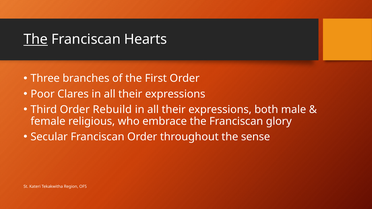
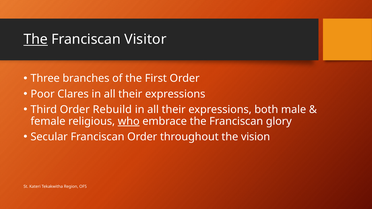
Hearts: Hearts -> Visitor (145, 39)
who underline: none -> present (129, 121)
sense: sense -> vision (256, 137)
